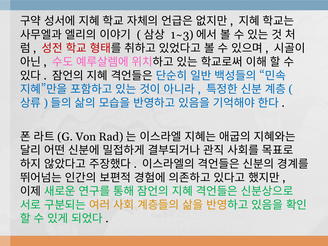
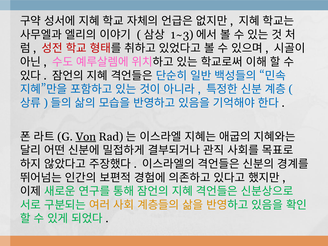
Von underline: none -> present (86, 137)
